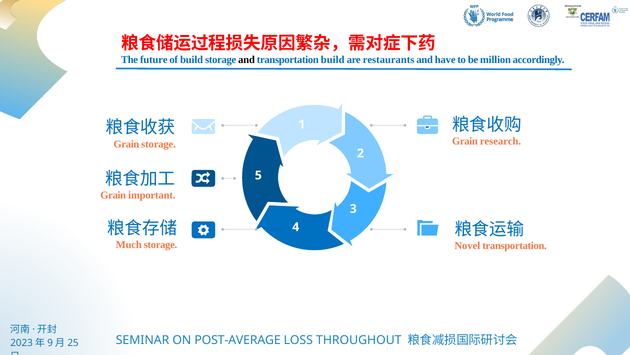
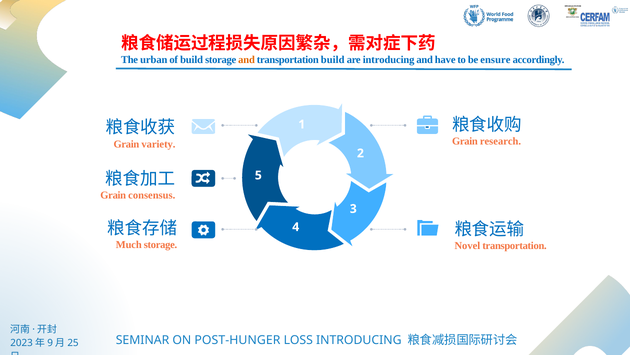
future: future -> urban (154, 60)
and colour: black -> orange (247, 60)
are restaurants: restaurants -> introducing (389, 60)
million: million -> ensure (495, 60)
Grain storage: storage -> variety (158, 144)
important: important -> consensus (152, 195)
POST-AVERAGE: POST-AVERAGE -> POST-HUNGER (237, 339)
LOSS THROUGHOUT: THROUGHOUT -> INTRODUCING (359, 339)
